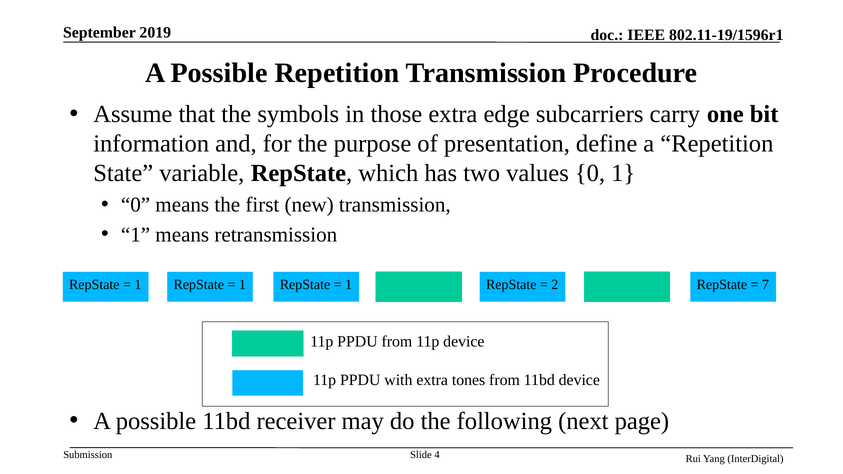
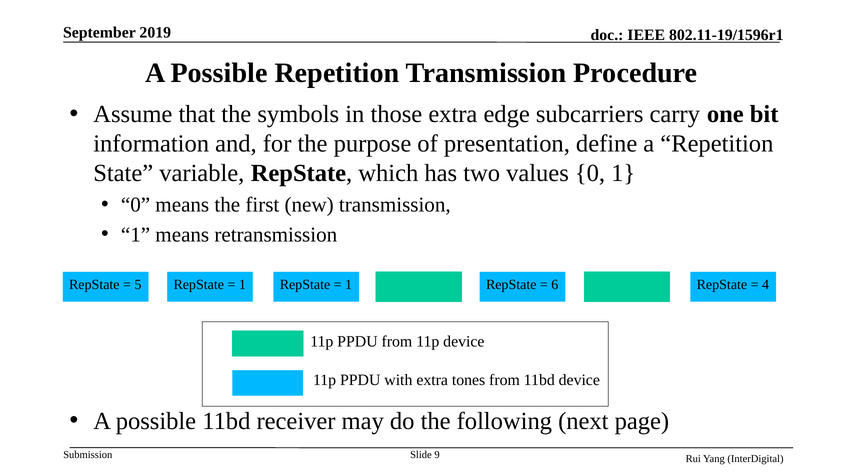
1: 1 -> 5 (138, 284)
2: 2 -> 6 (555, 284)
7: 7 -> 4 (766, 284)
4: 4 -> 9 (437, 455)
